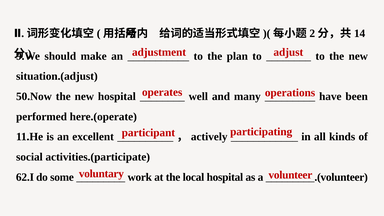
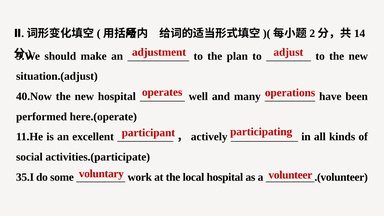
50.Now: 50.Now -> 40.Now (34, 96)
62.I: 62.I -> 35.I (25, 177)
